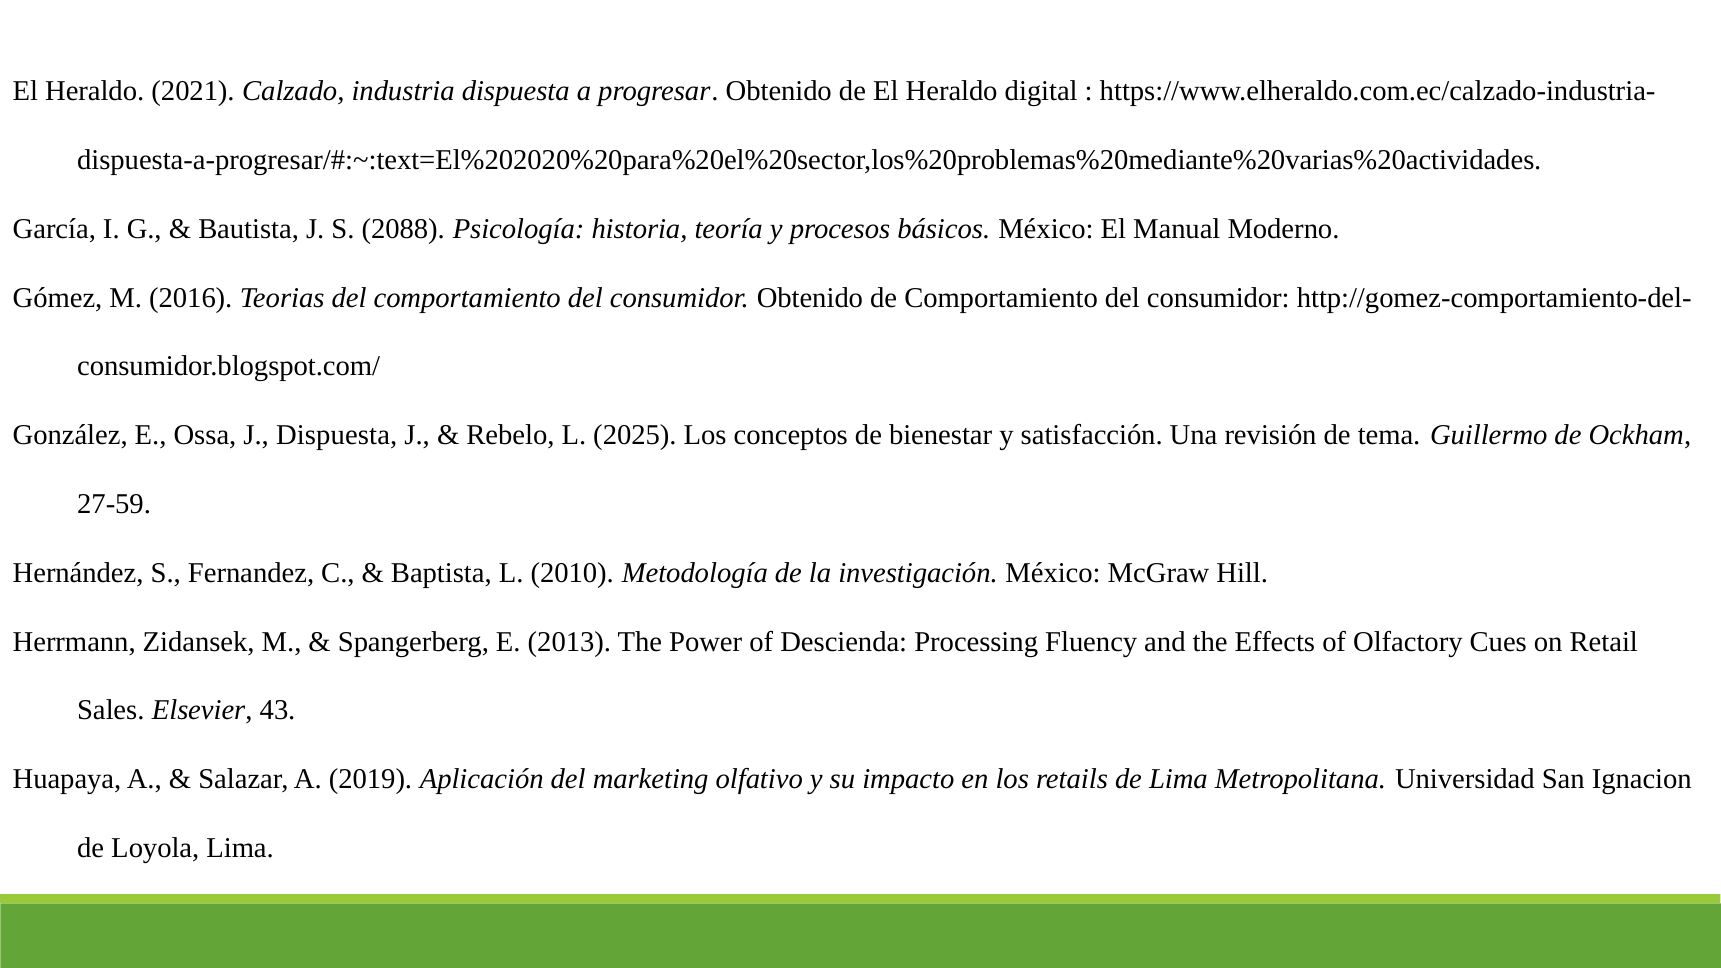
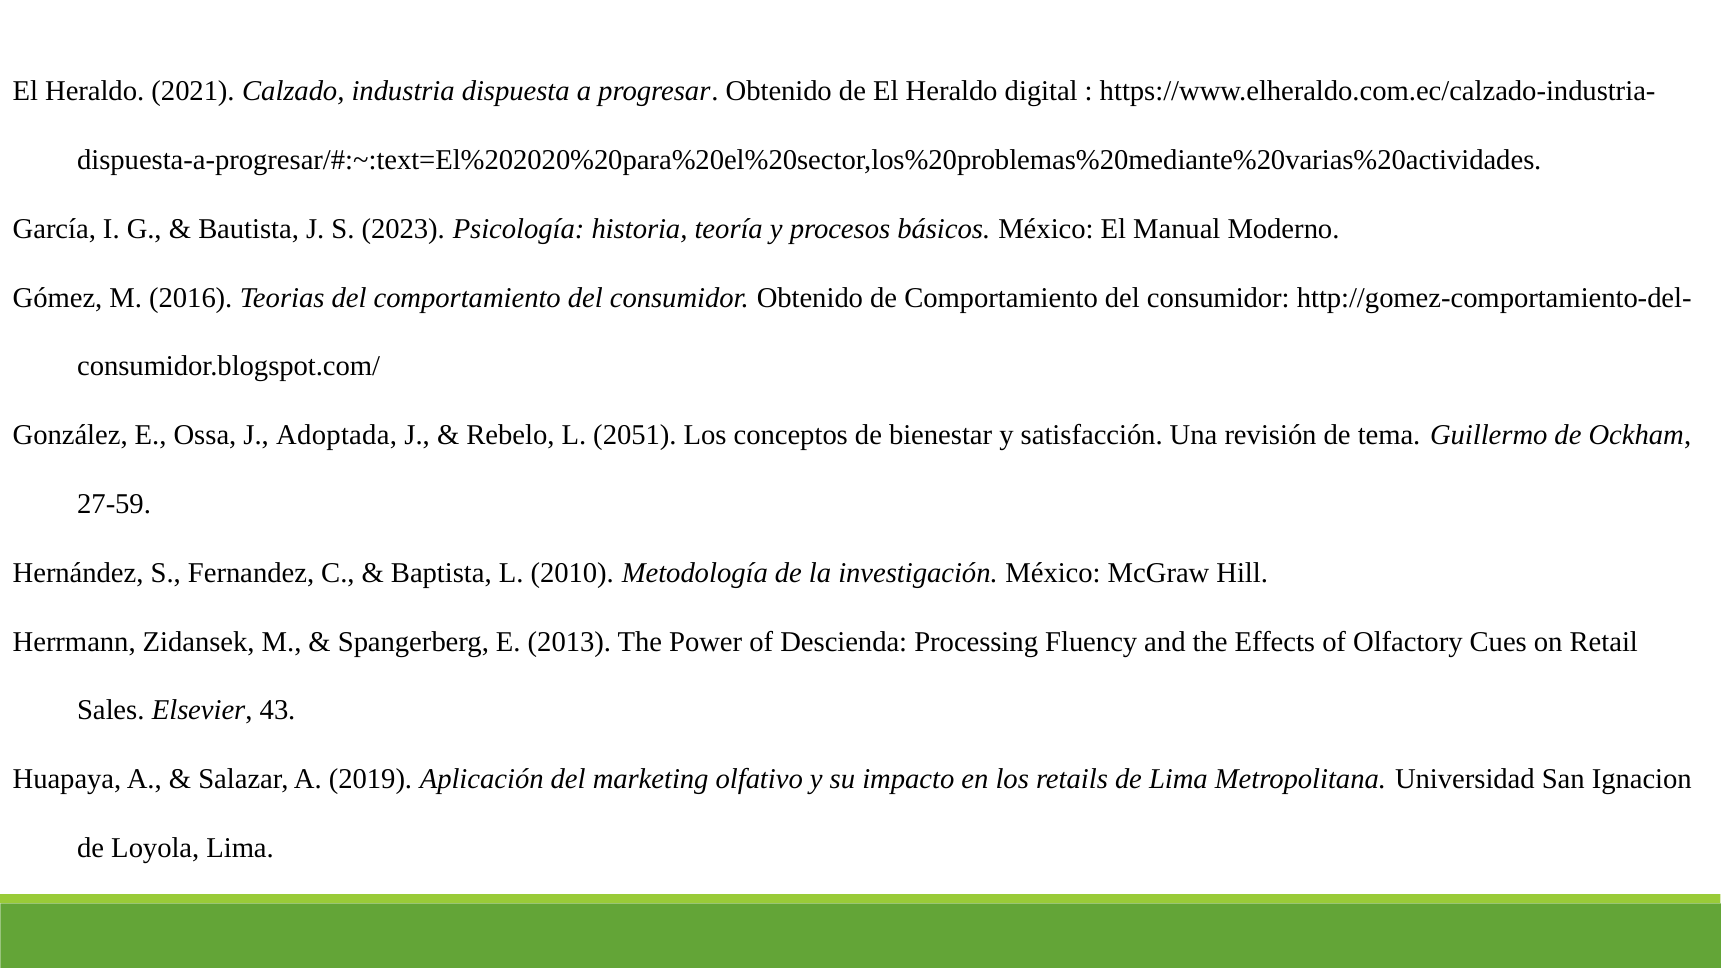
2088: 2088 -> 2023 (403, 229)
J Dispuesta: Dispuesta -> Adoptada (337, 435)
2025: 2025 -> 2051 (635, 435)
